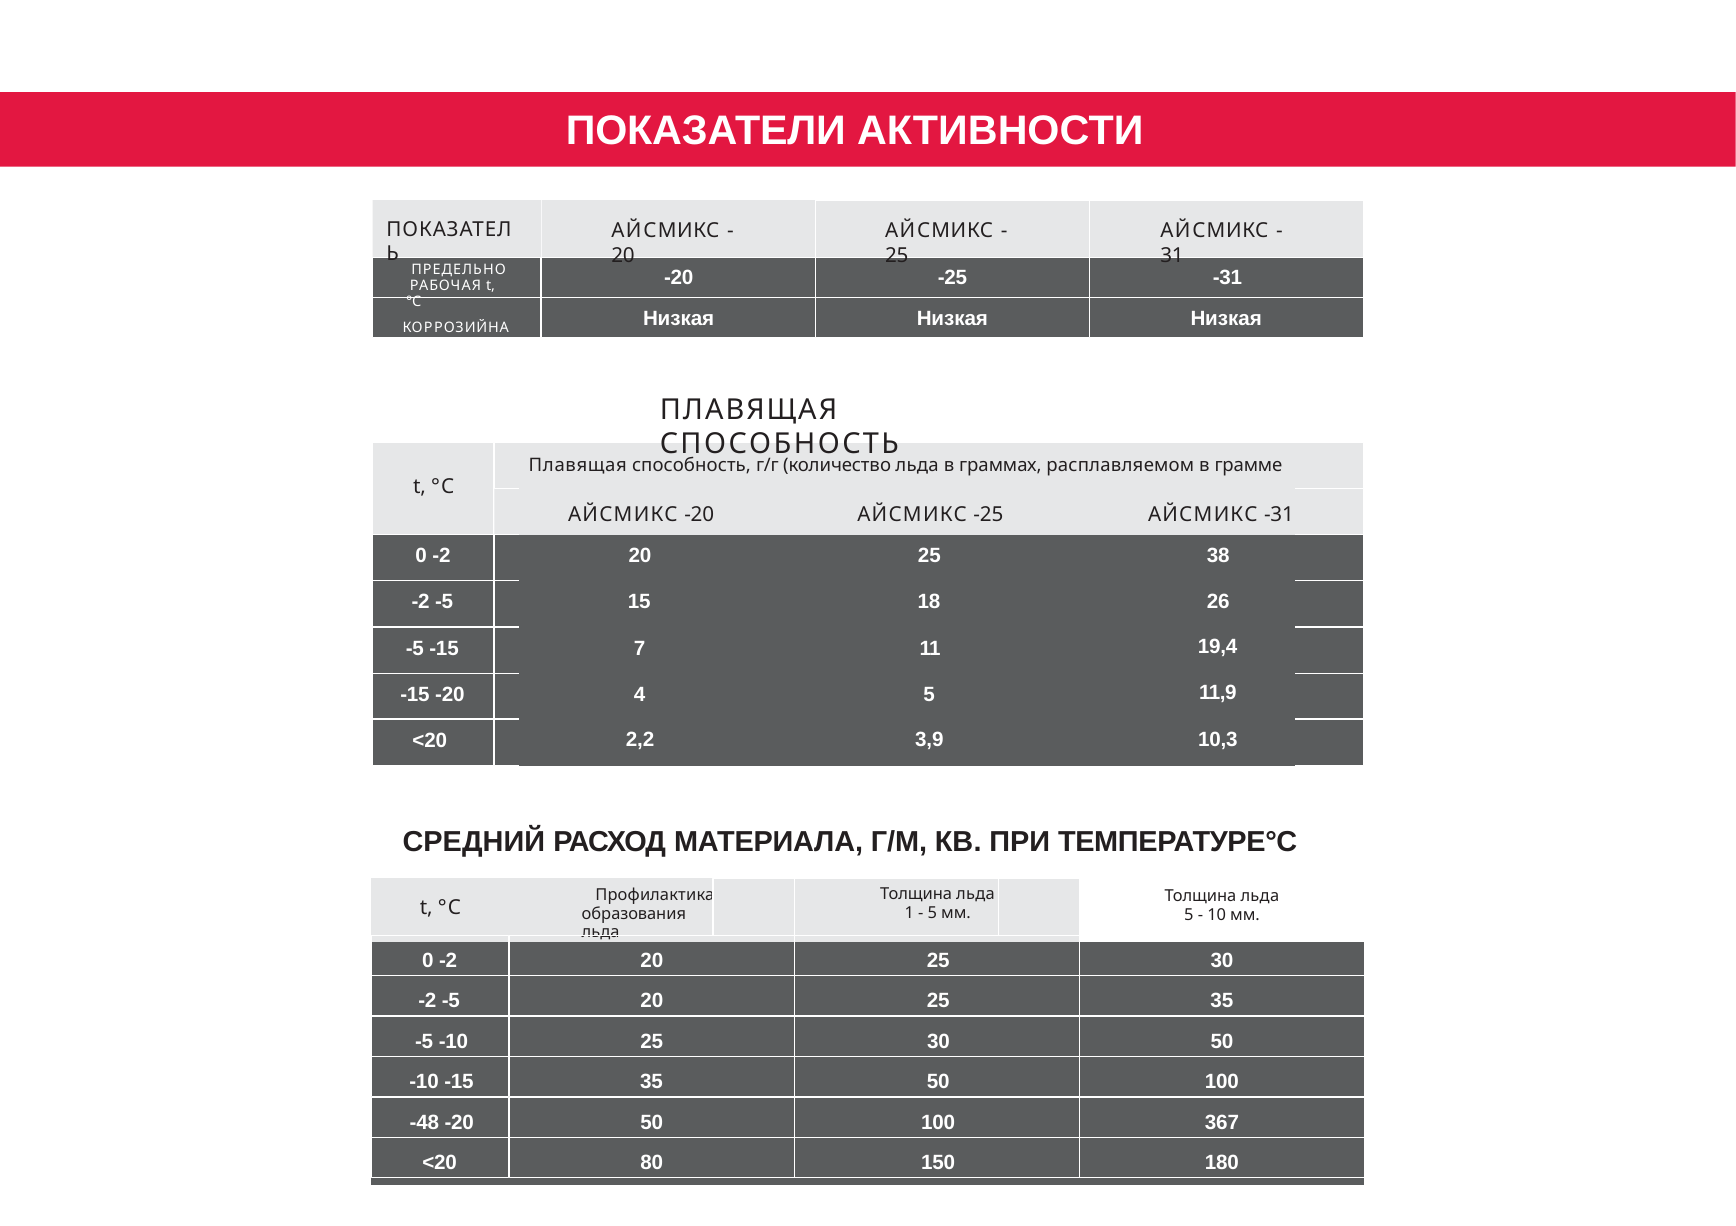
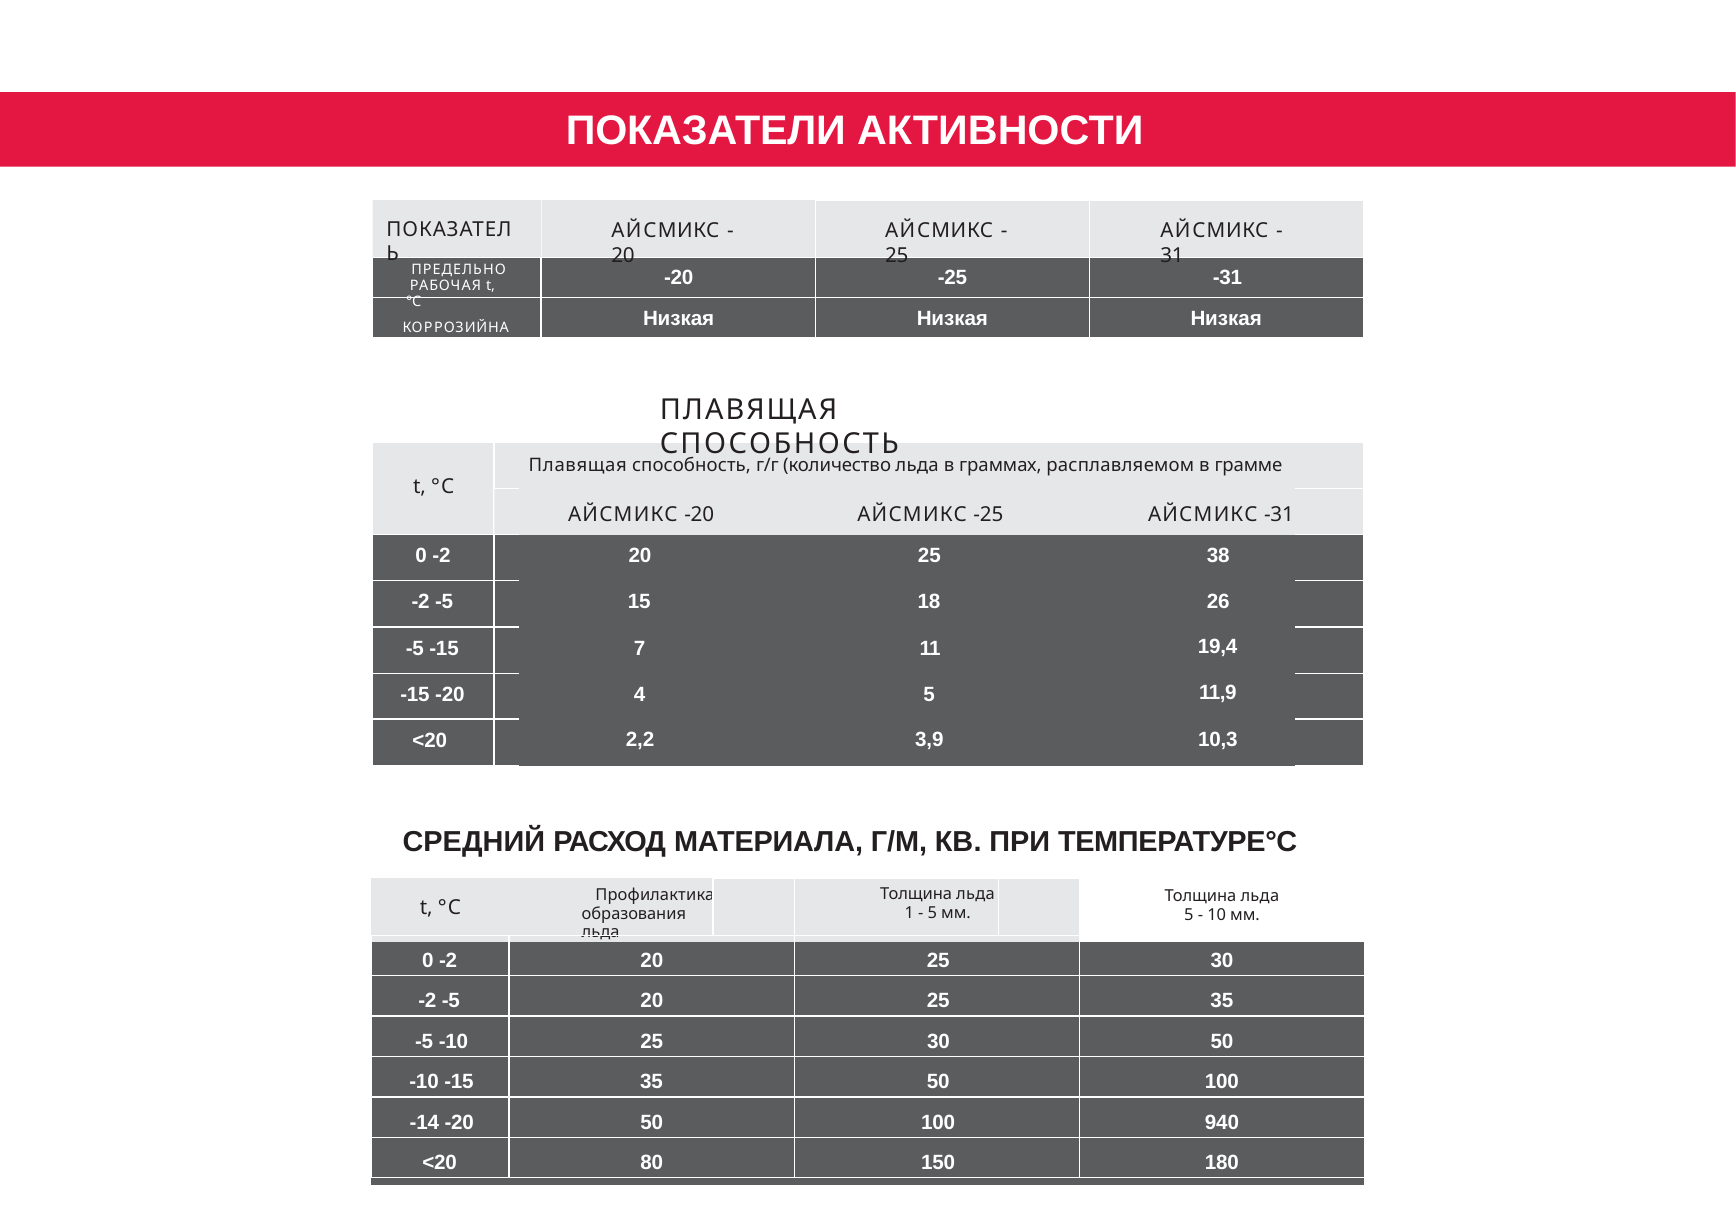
-48: -48 -> -14 (424, 1123)
367: 367 -> 940 (1222, 1123)
